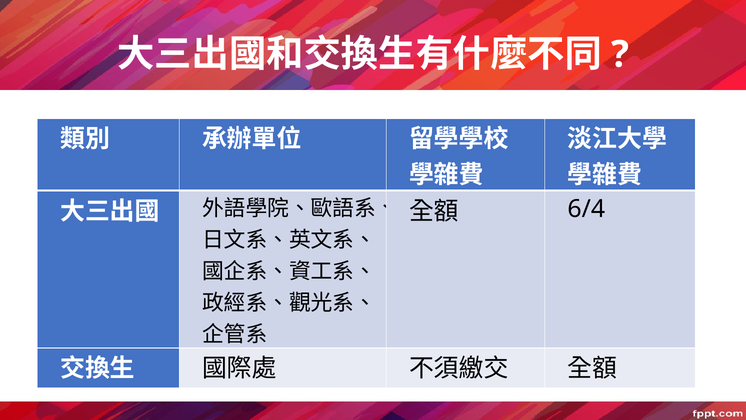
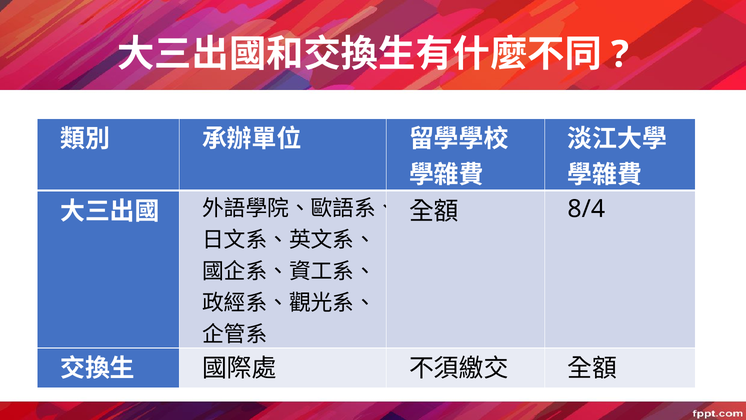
6/4: 6/4 -> 8/4 (586, 209)
